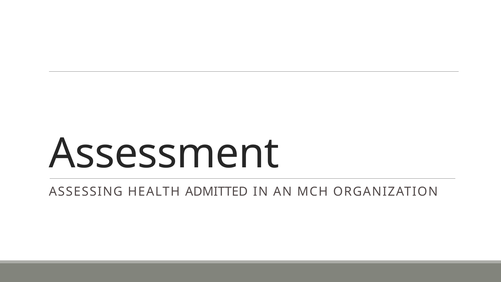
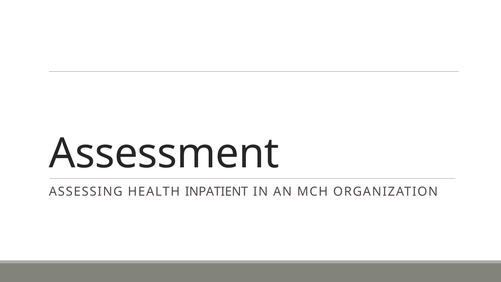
ADMITTED: ADMITTED -> INPATIENT (217, 192)
